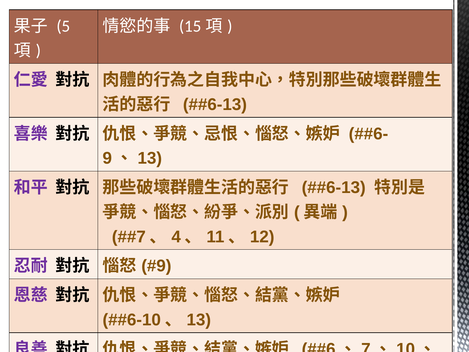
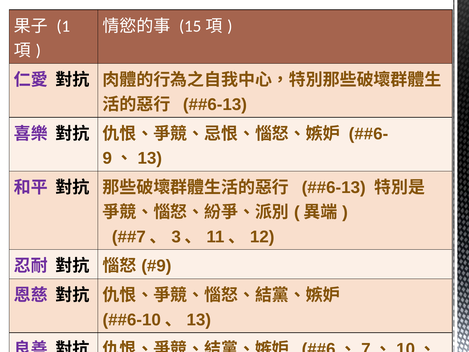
5: 5 -> 1 (63, 26)
4: 4 -> 3 (176, 237)
